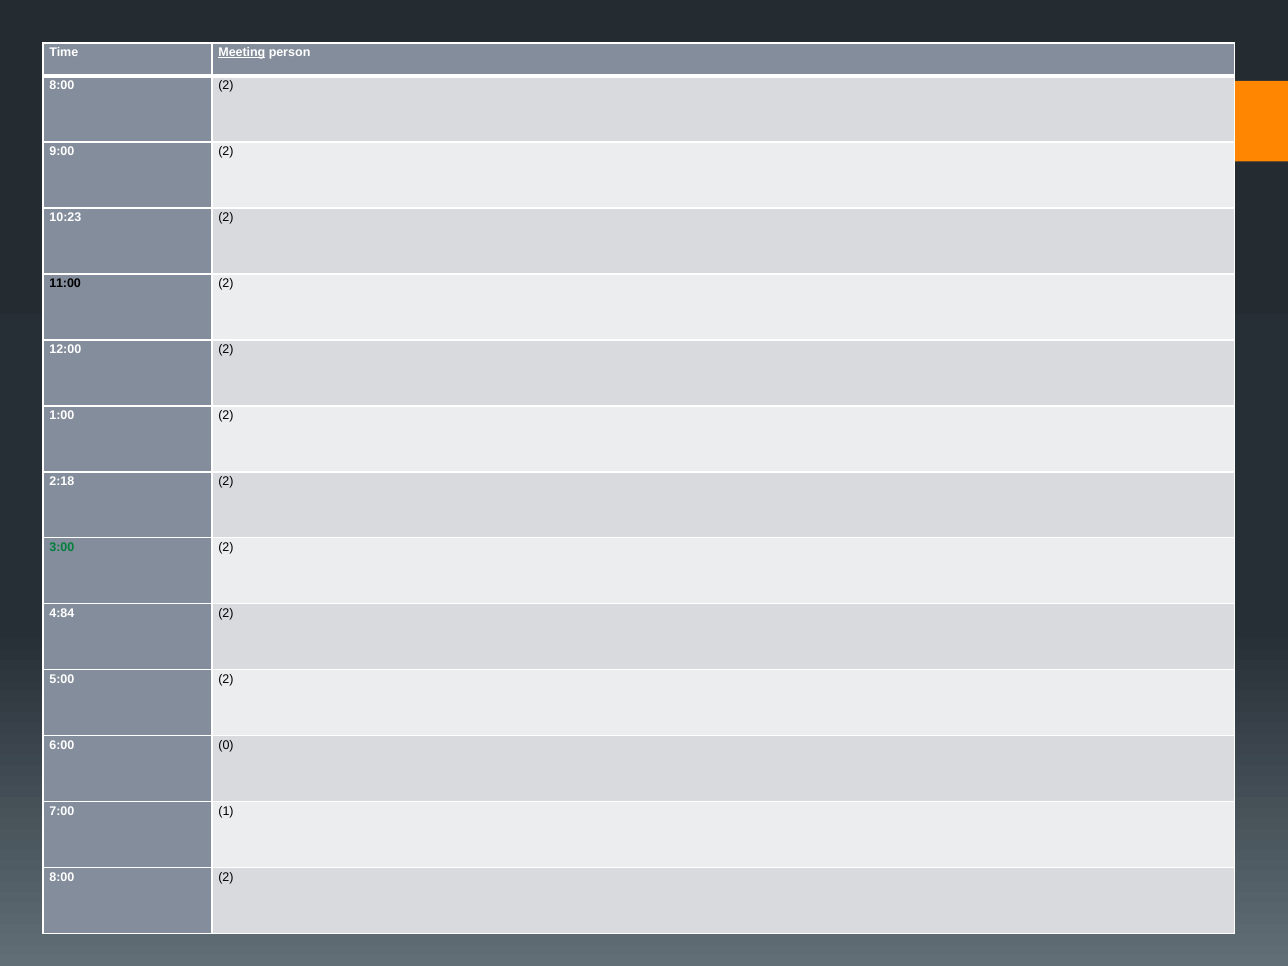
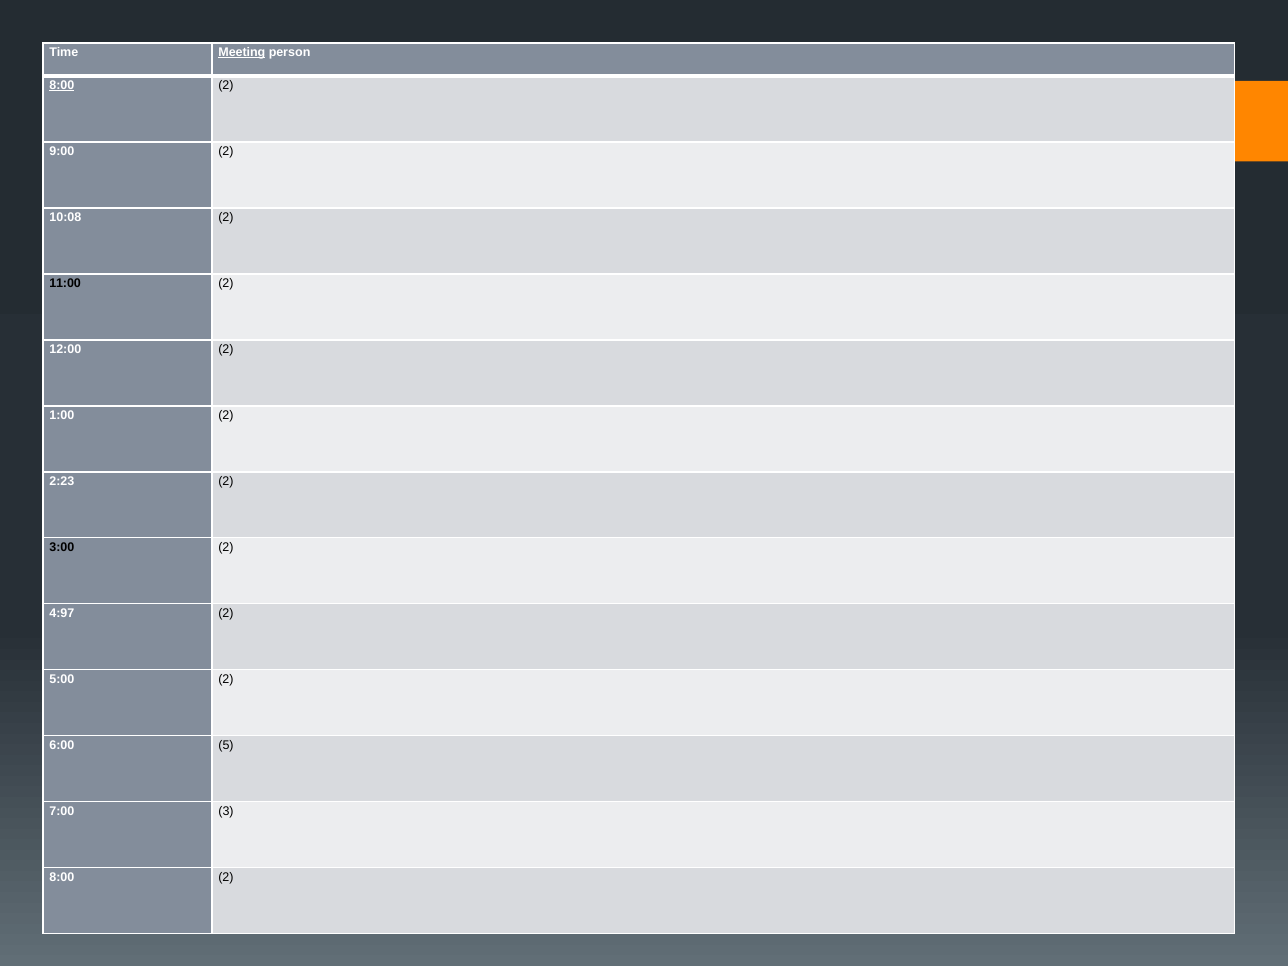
8:00 underline: none -> present (62, 85)
10:23: 10:23 -> 10:08 (65, 217)
2:18: 2:18 -> 2:23 (62, 481)
3:00 colour: green -> black (62, 547)
4:84: 4:84 -> 4:97 (62, 613)
0: 0 -> 5 (226, 745)
1: 1 -> 3 (226, 811)
